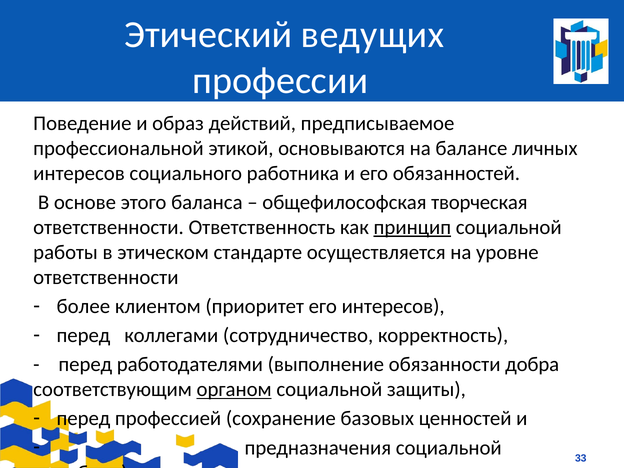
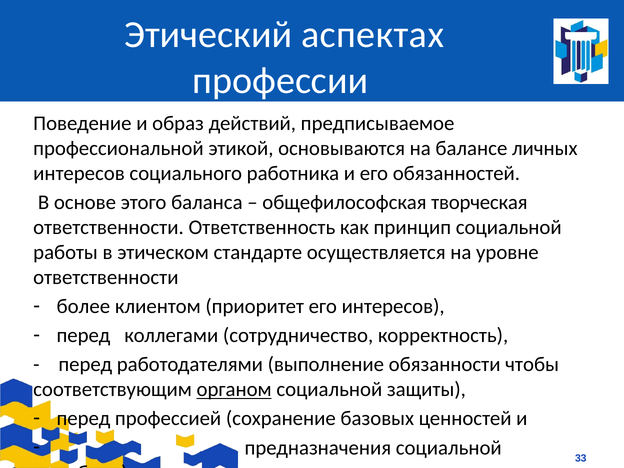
ведущих: ведущих -> аспектах (373, 35)
принцип underline: present -> none (412, 227)
добра: добра -> чтобы (532, 365)
